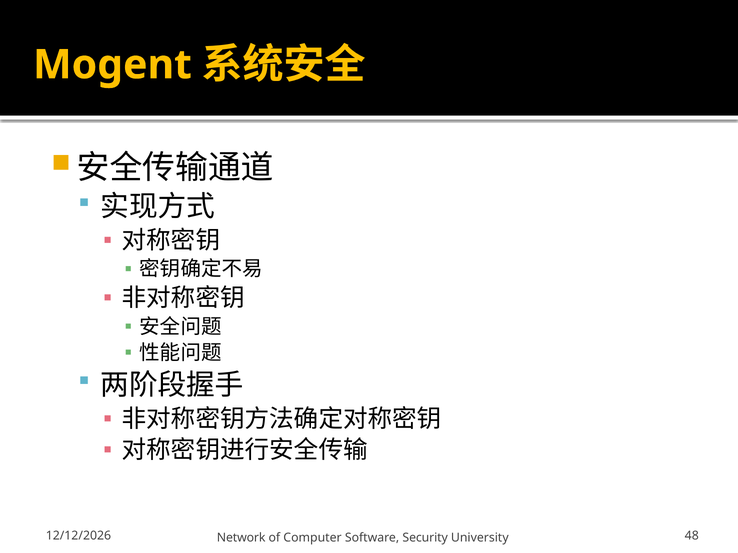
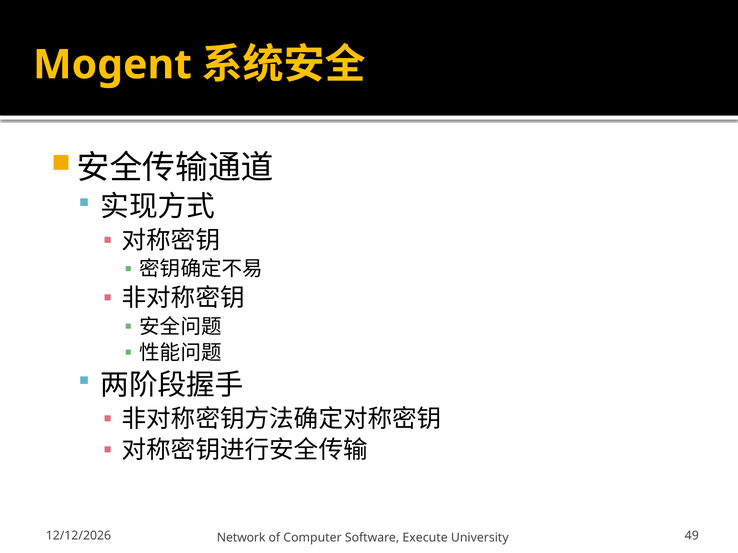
Security: Security -> Execute (425, 538)
48: 48 -> 49 (692, 536)
